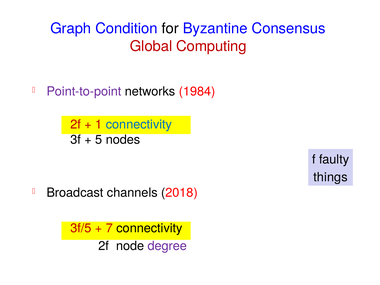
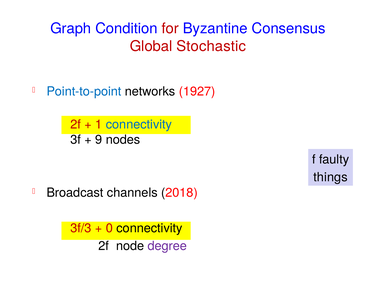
for colour: black -> red (170, 29)
Computing: Computing -> Stochastic (211, 46)
Point-to-point colour: purple -> blue (84, 91)
1984: 1984 -> 1927 (197, 91)
5: 5 -> 9 (99, 140)
3f/5: 3f/5 -> 3f/3 (81, 228)
7: 7 -> 0 (109, 228)
